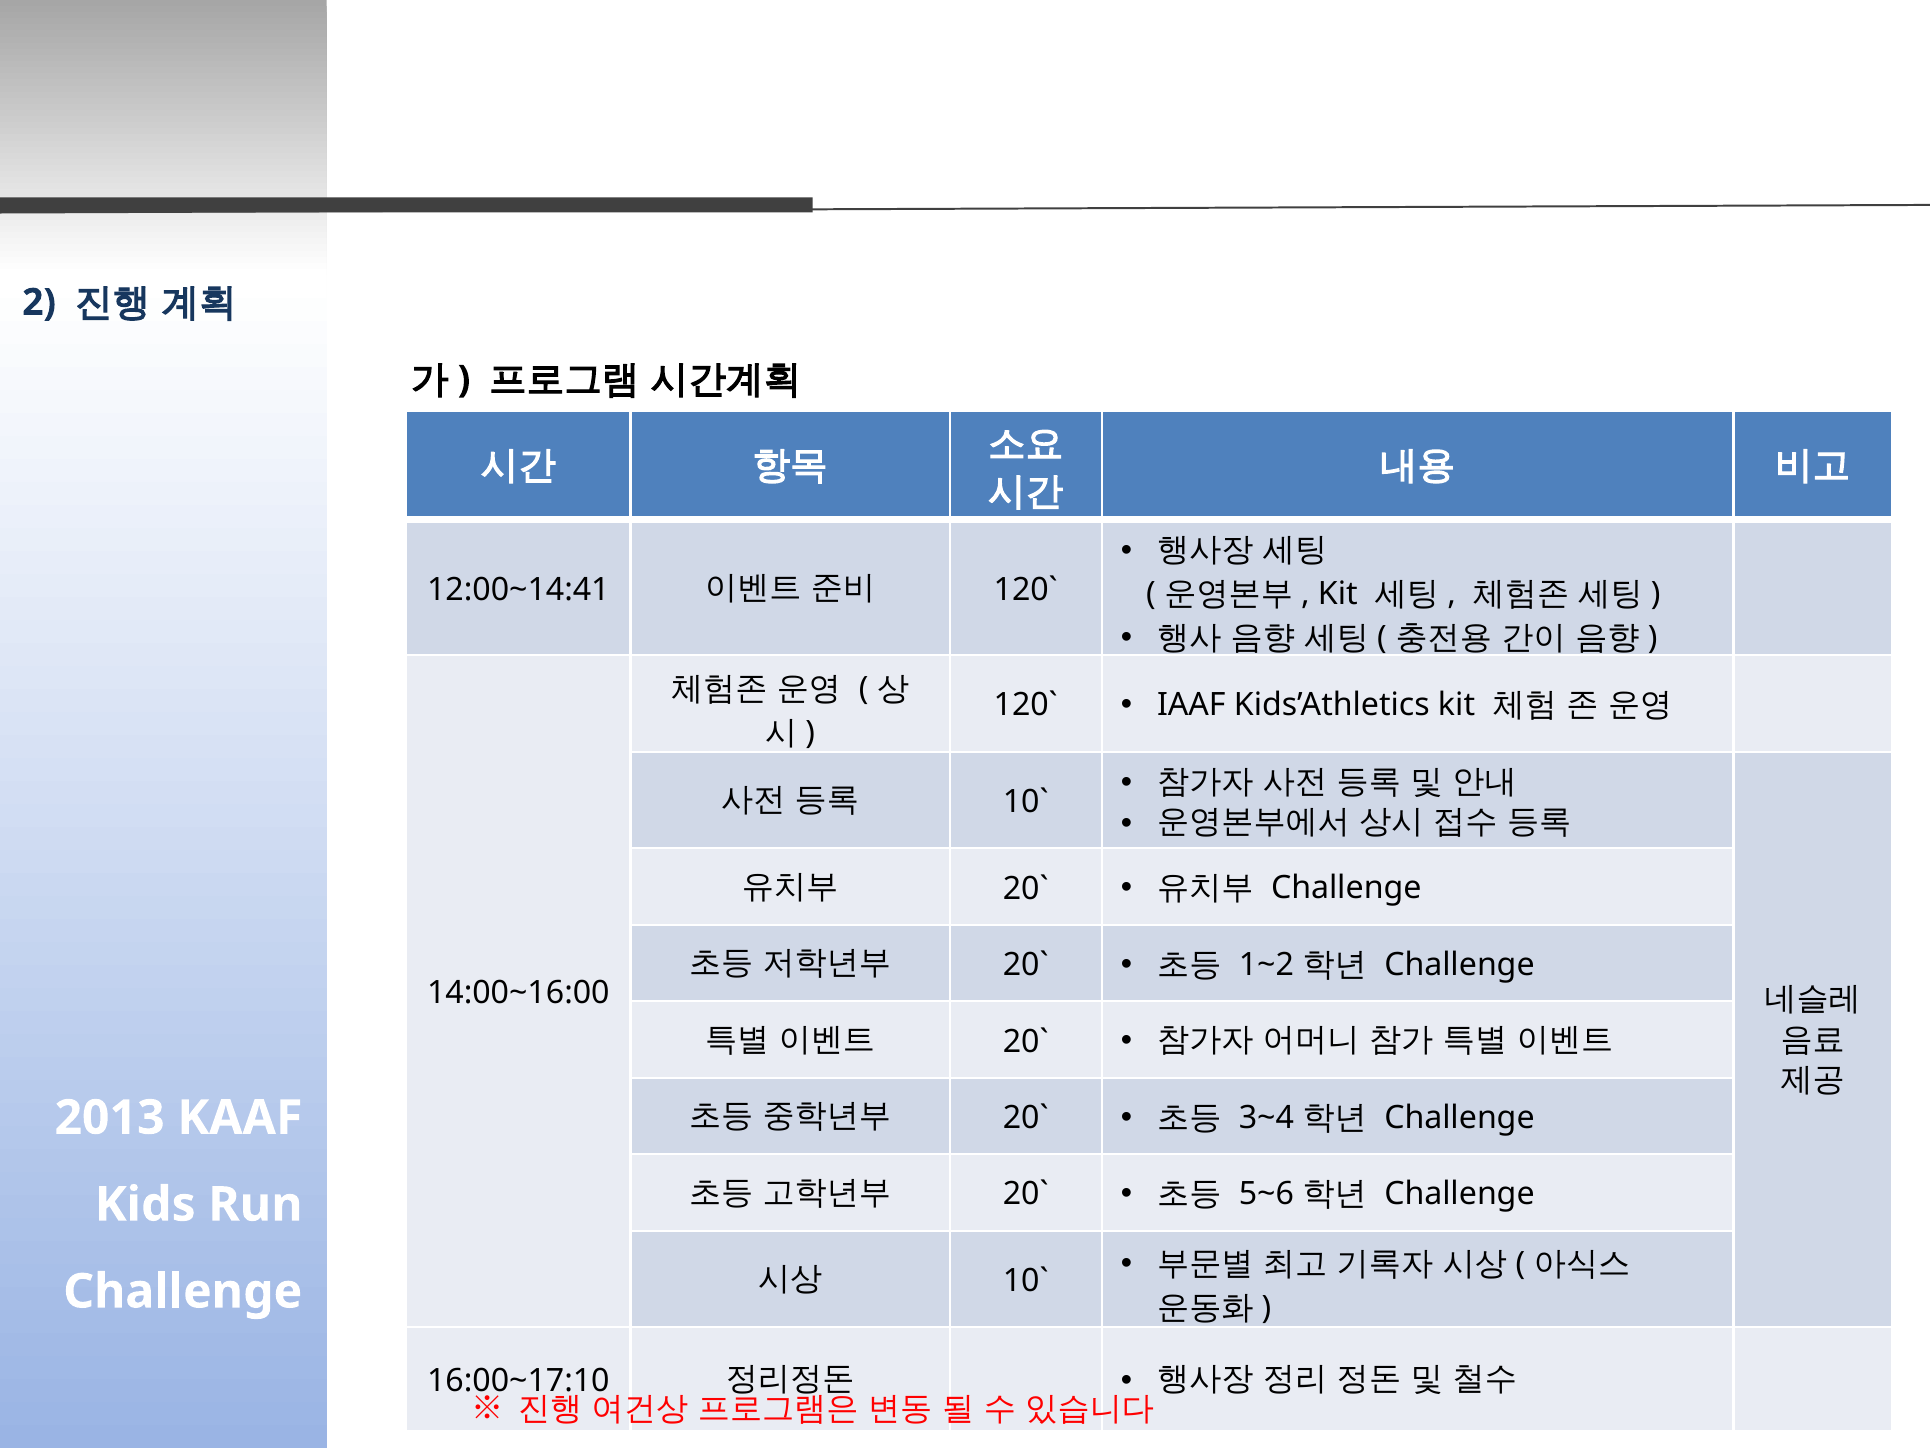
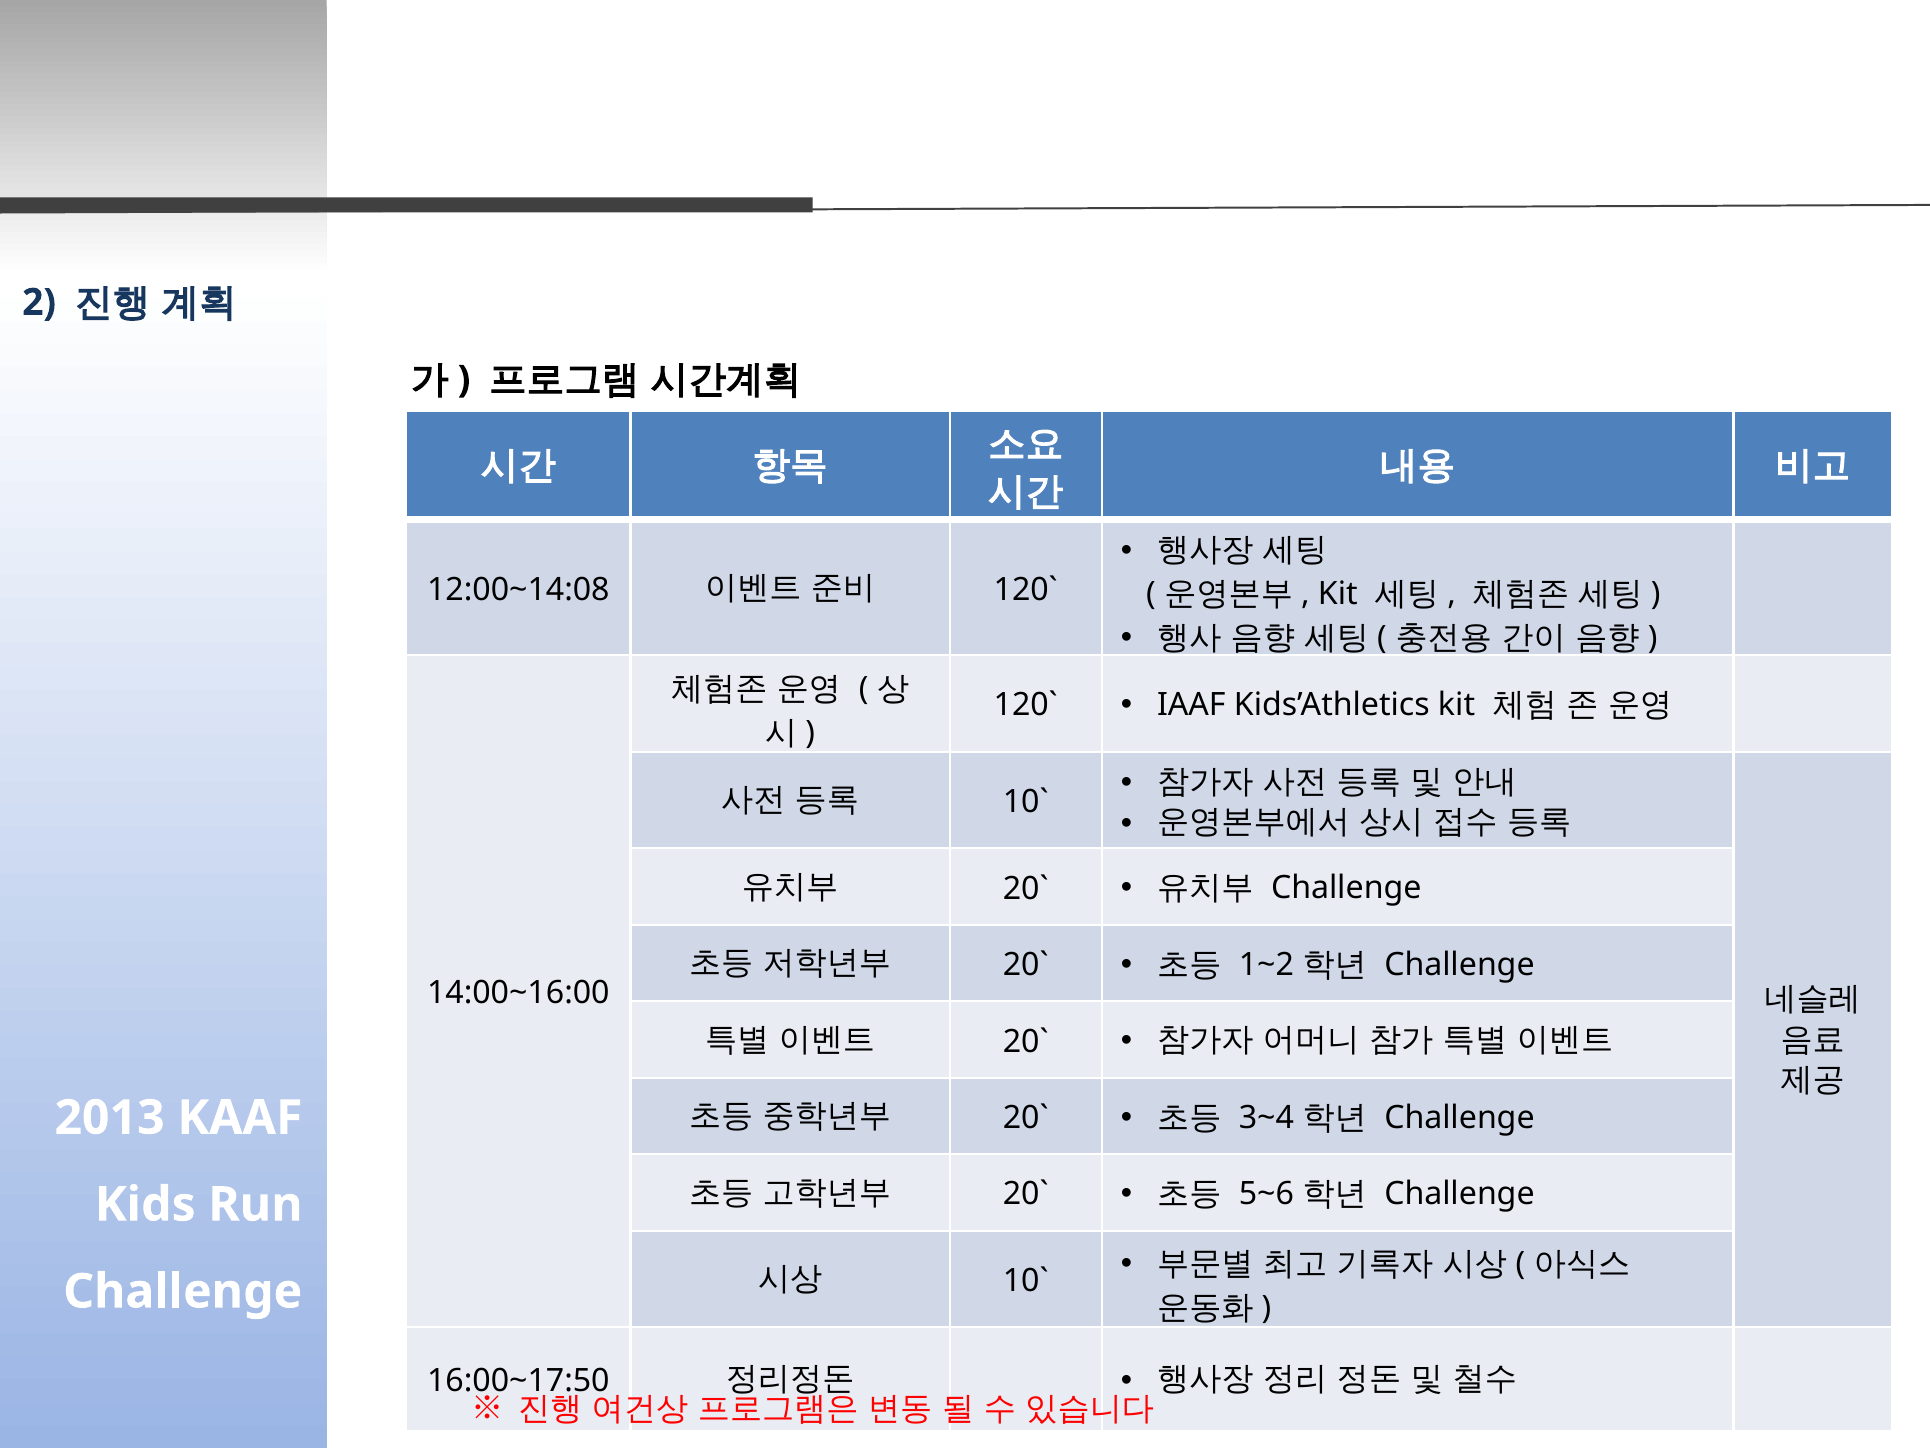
12:00~14:41: 12:00~14:41 -> 12:00~14:08 (518, 589)
16:00~17:10: 16:00~17:10 -> 16:00~17:50 (518, 1380)
